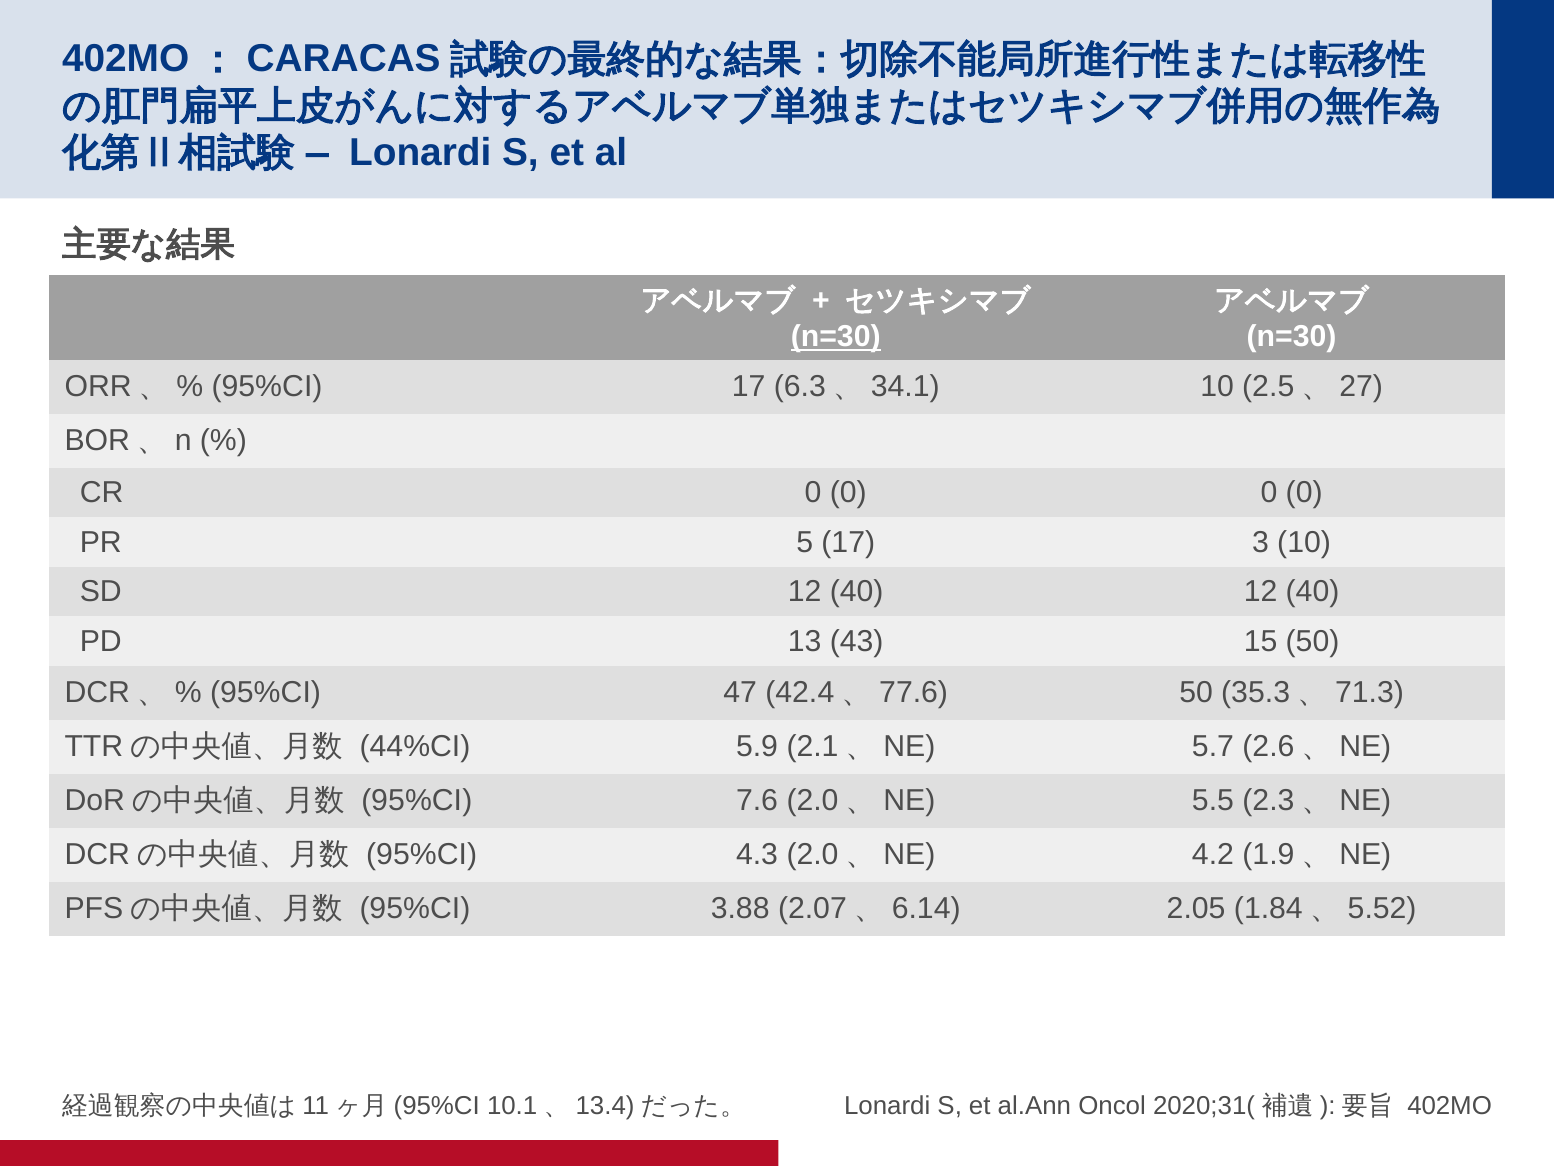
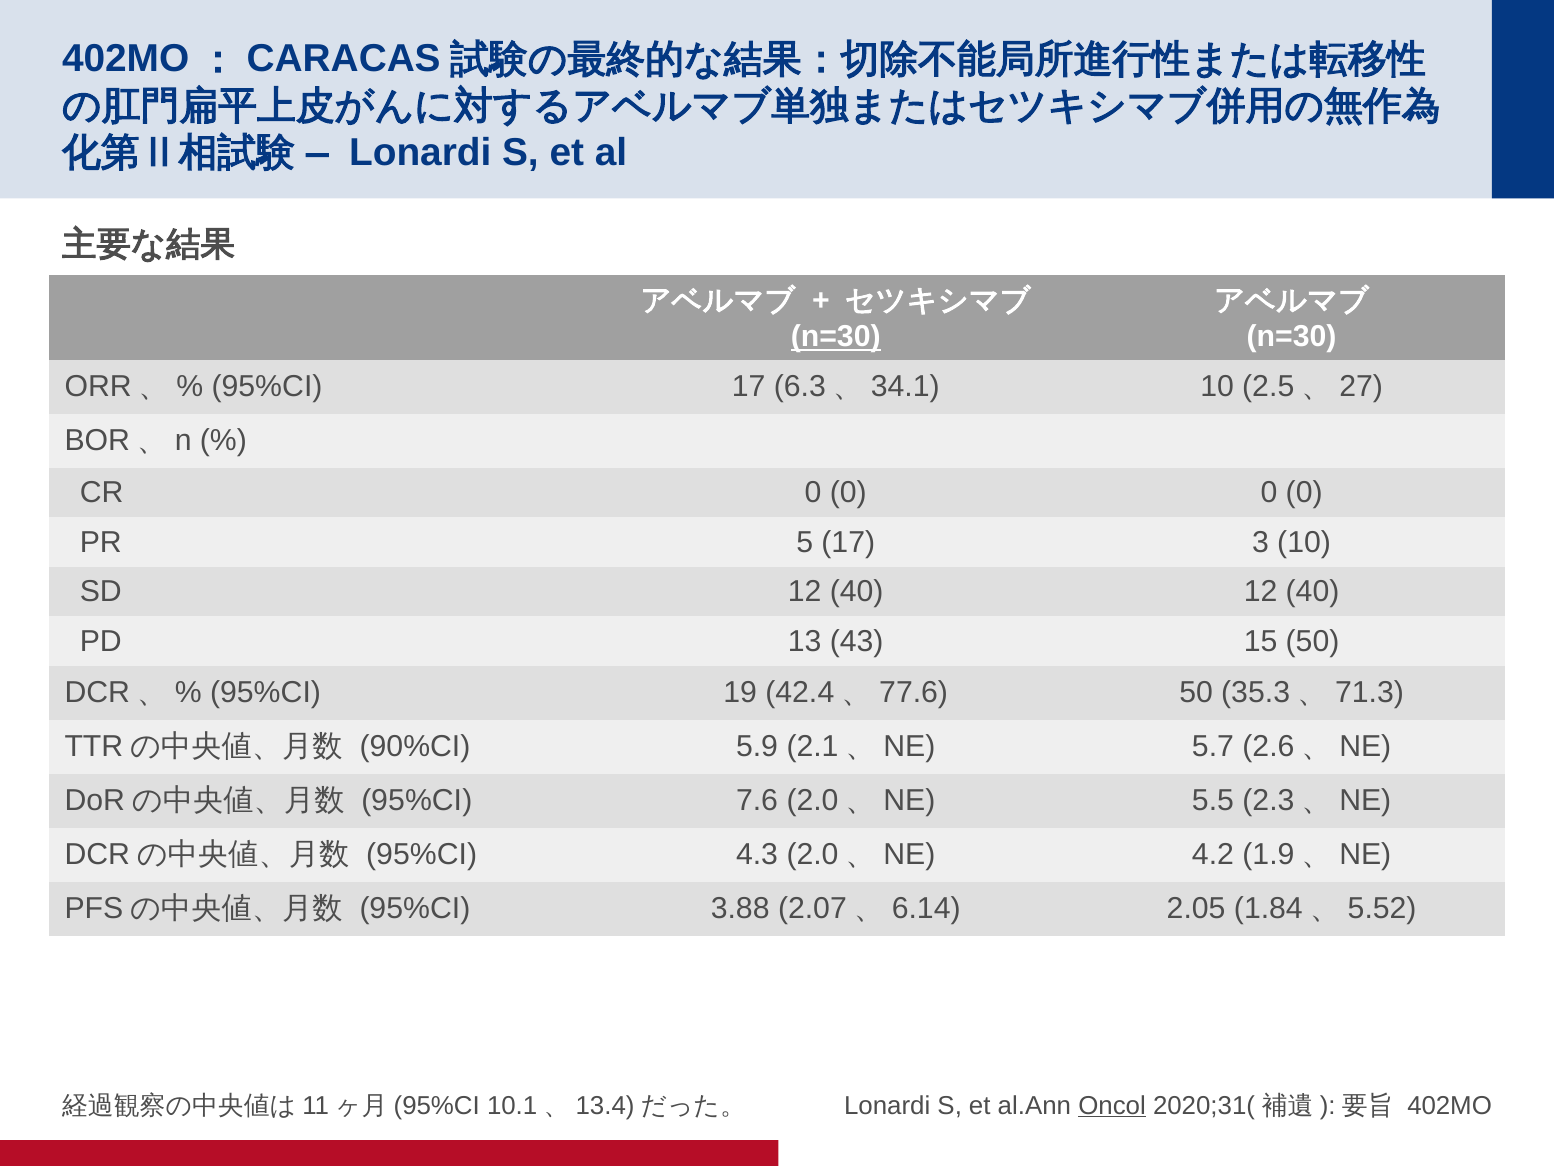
47: 47 -> 19 (740, 693)
44%CI: 44%CI -> 90%CI (415, 747)
Oncol underline: none -> present (1112, 1105)
